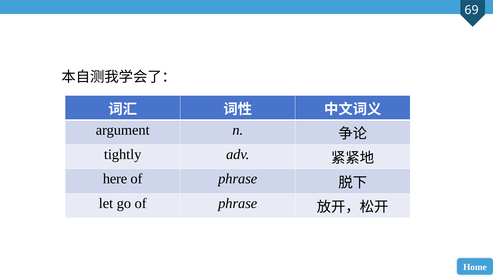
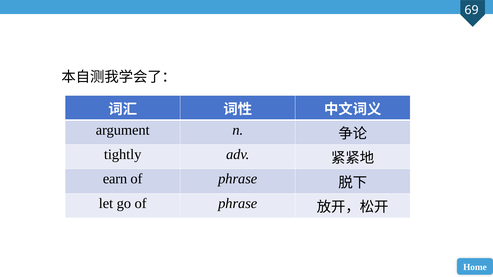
here: here -> earn (115, 179)
